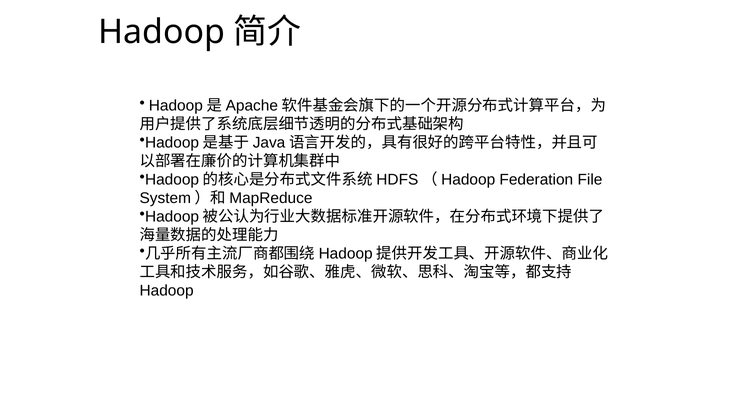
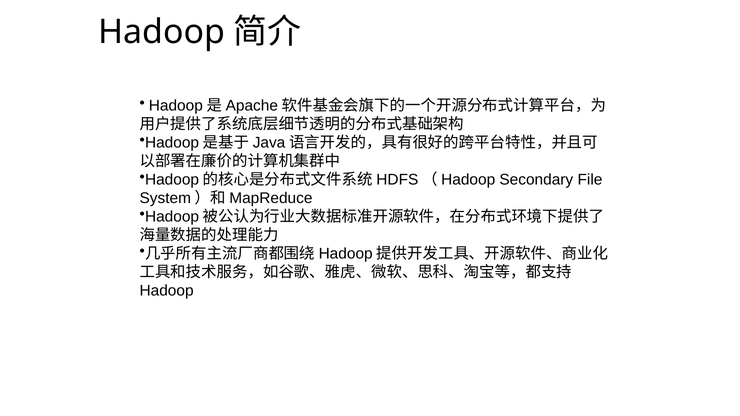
Federation: Federation -> Secondary (536, 180)
